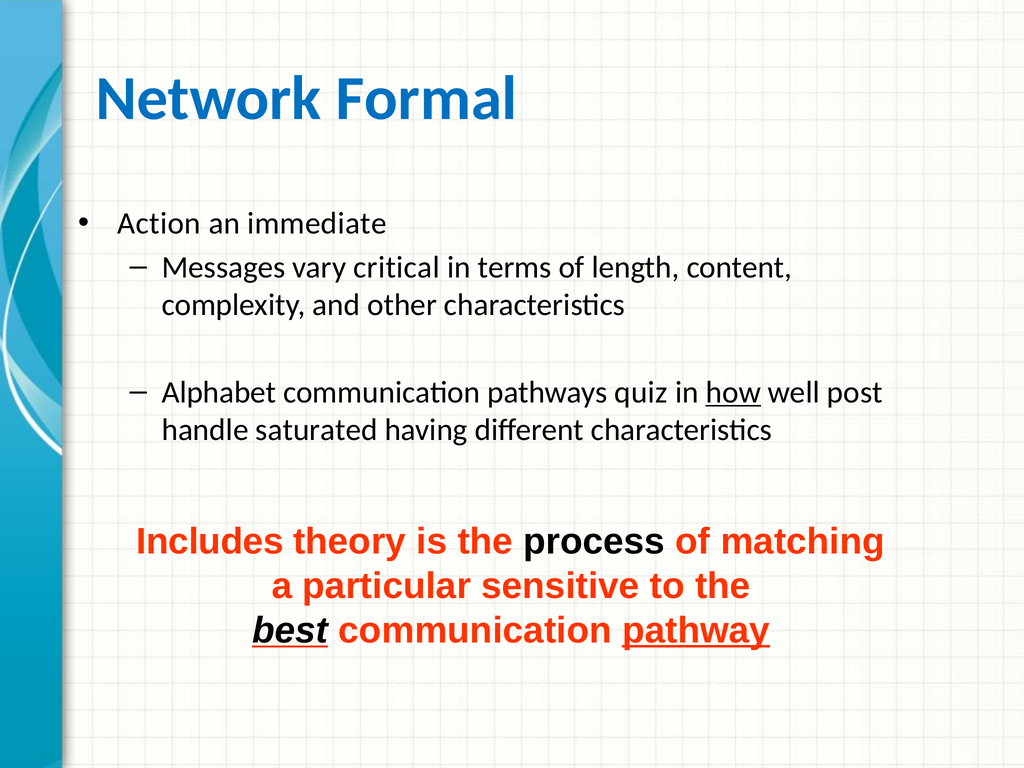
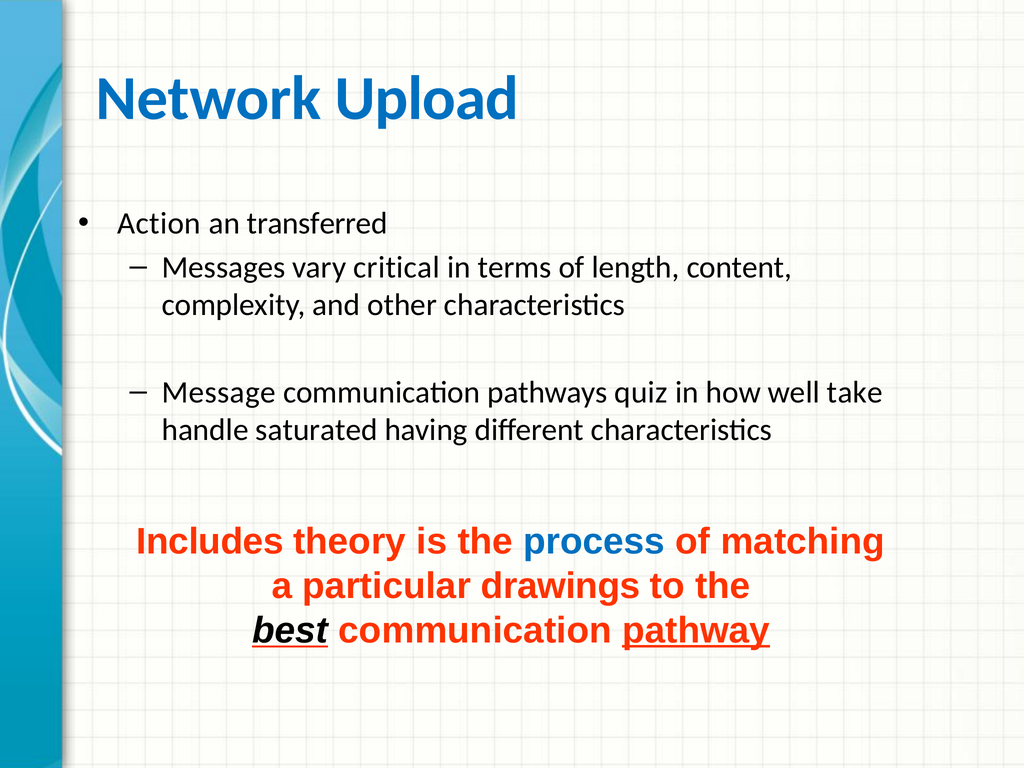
Formal: Formal -> Upload (427, 99)
immediate: immediate -> transferred (317, 223)
Alphabet: Alphabet -> Message (219, 392)
how underline: present -> none (733, 392)
post: post -> take (855, 392)
process colour: black -> blue (594, 542)
sensitive: sensitive -> drawings (561, 586)
